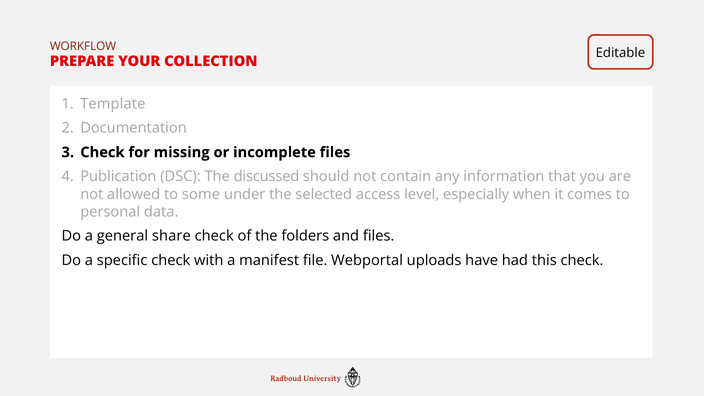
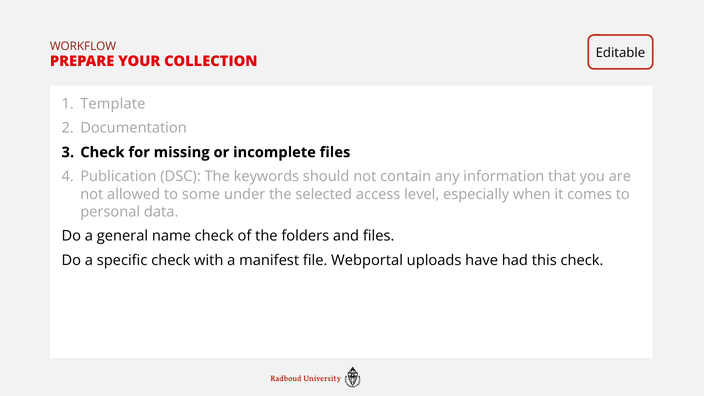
discussed: discussed -> keywords (266, 177)
share: share -> name (171, 236)
